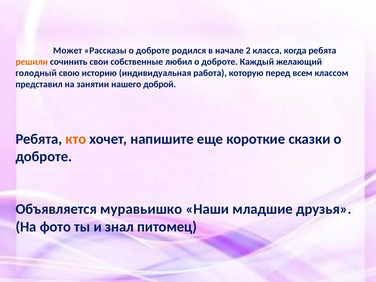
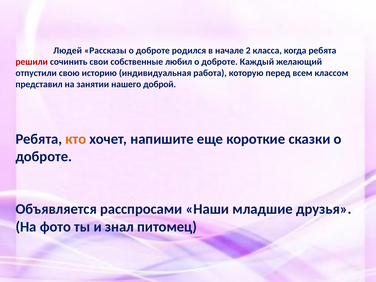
Может: Может -> Людей (68, 50)
решили colour: orange -> red (32, 62)
голодный: голодный -> отпустили (36, 73)
муравьишко: муравьишко -> расспросами (141, 209)
